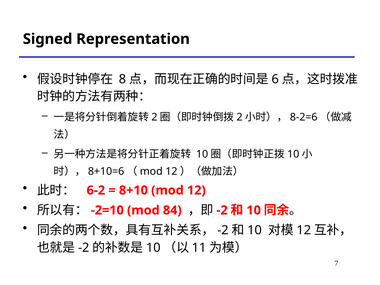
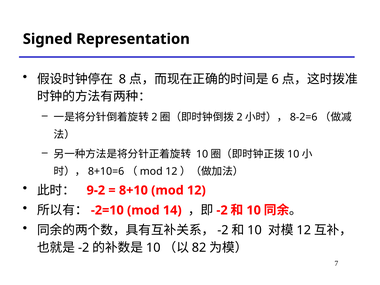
6-2: 6-2 -> 9-2 (96, 190)
84: 84 -> 14 (172, 210)
11: 11 -> 82 (199, 248)
